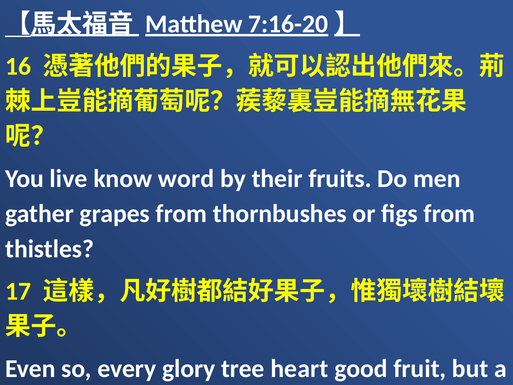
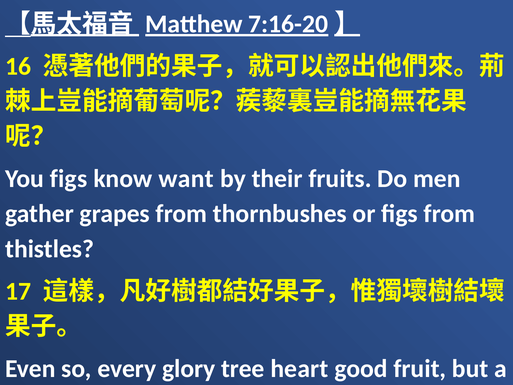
You live: live -> figs (68, 179)
word: word -> want (186, 179)
